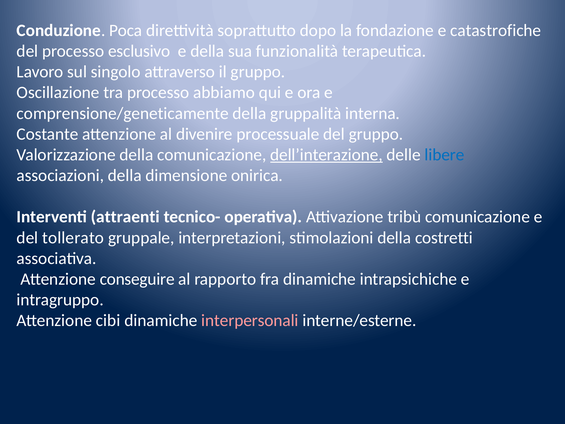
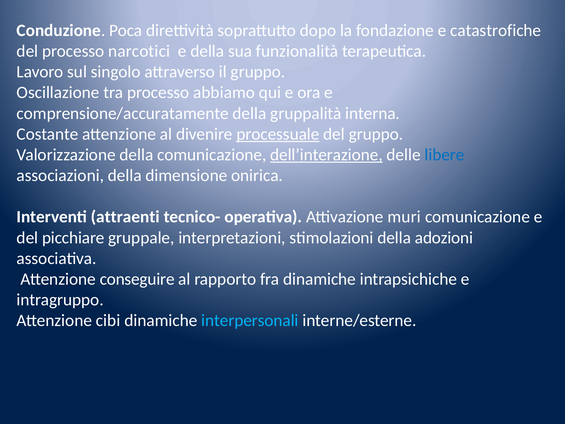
esclusivo: esclusivo -> narcotici (139, 51)
comprensione/geneticamente: comprensione/geneticamente -> comprensione/accuratamente (123, 113)
processuale underline: none -> present (278, 134)
tribù: tribù -> muri (404, 217)
tollerato: tollerato -> picchiare (73, 238)
costretti: costretti -> adozioni (444, 238)
interpersonali colour: pink -> light blue (250, 320)
